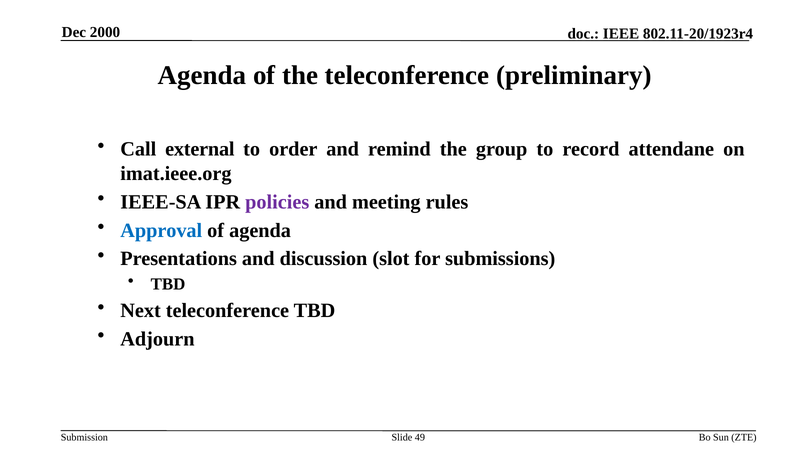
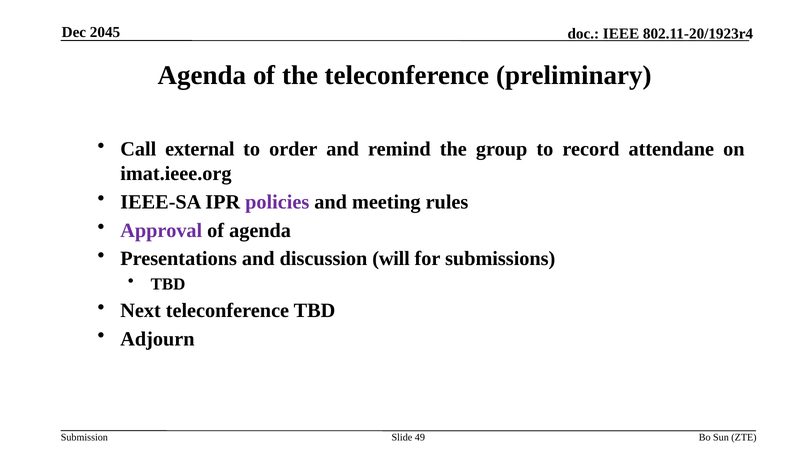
2000: 2000 -> 2045 (105, 32)
Approval colour: blue -> purple (161, 230)
slot: slot -> will (391, 258)
